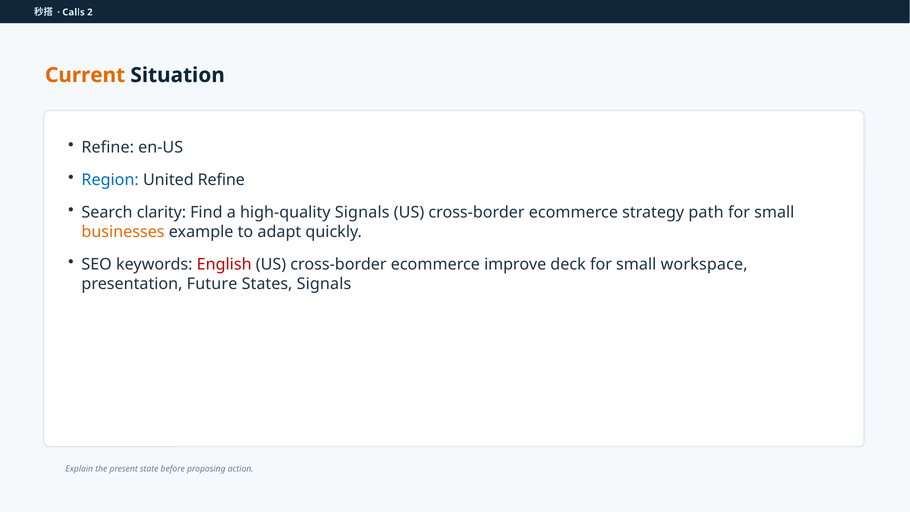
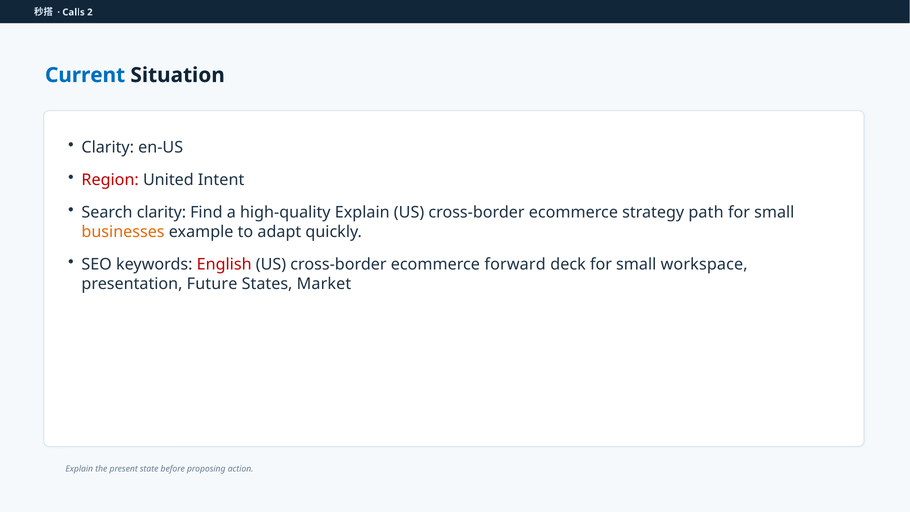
Current colour: orange -> blue (85, 75)
Refine: Refine -> Clarity (108, 147)
Region colour: blue -> red (110, 180)
United Refine: Refine -> Intent (221, 180)
high-quality Signals: Signals -> Explain (362, 213)
improve: improve -> forward (515, 264)
States Signals: Signals -> Market (324, 284)
